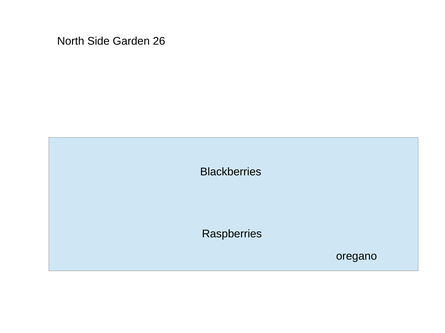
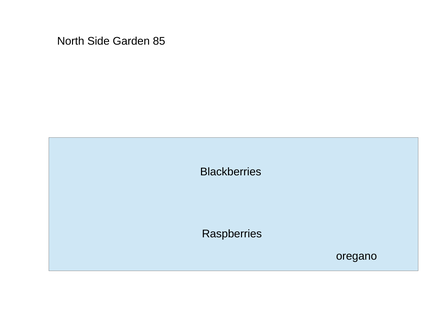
26: 26 -> 85 (159, 41)
